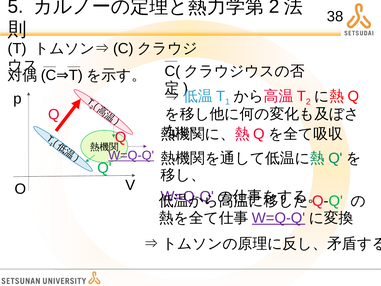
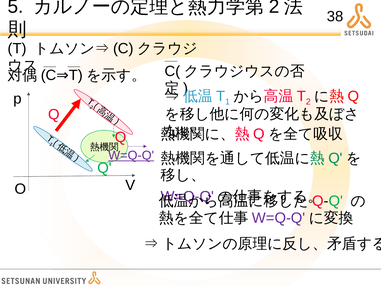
W=Q-Q underline: present -> none (279, 218)
